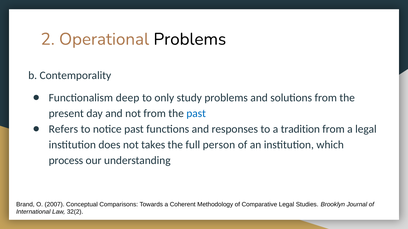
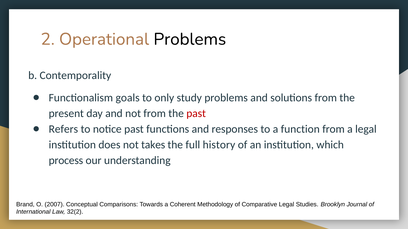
deep: deep -> goals (128, 98)
past colour: blue -> red (196, 114)
tradition: tradition -> function (300, 129)
person: person -> history (219, 145)
